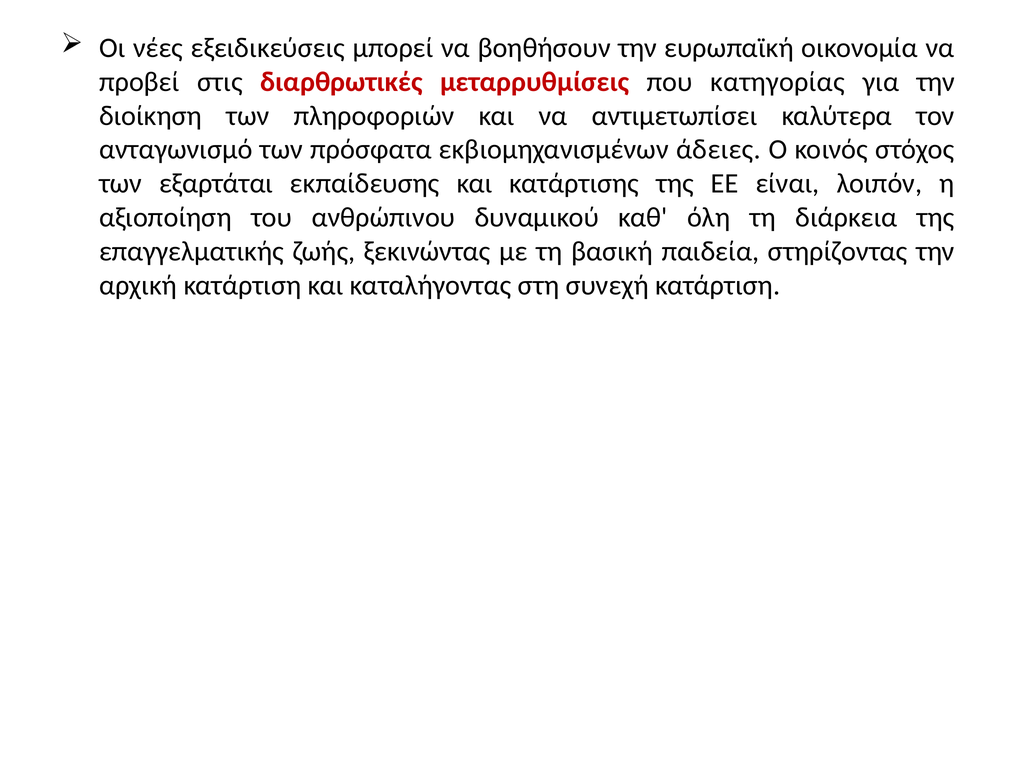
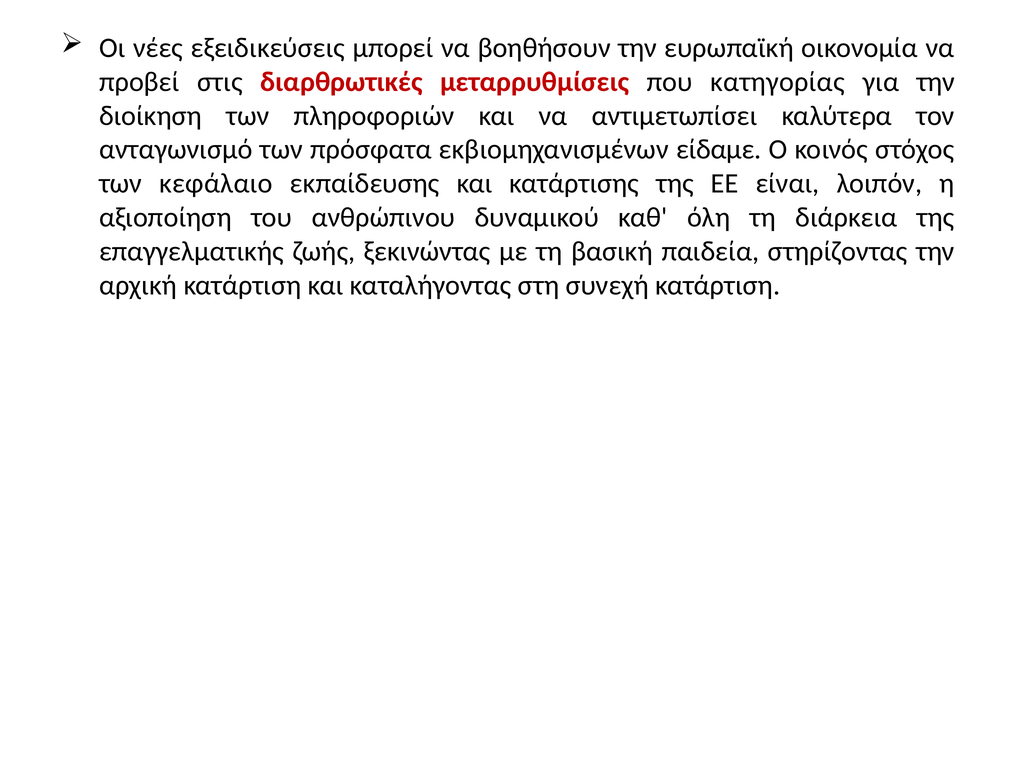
άδειες: άδειες -> είδαμε (719, 150)
εξαρτάται: εξαρτάται -> κεφάλαιο (216, 184)
